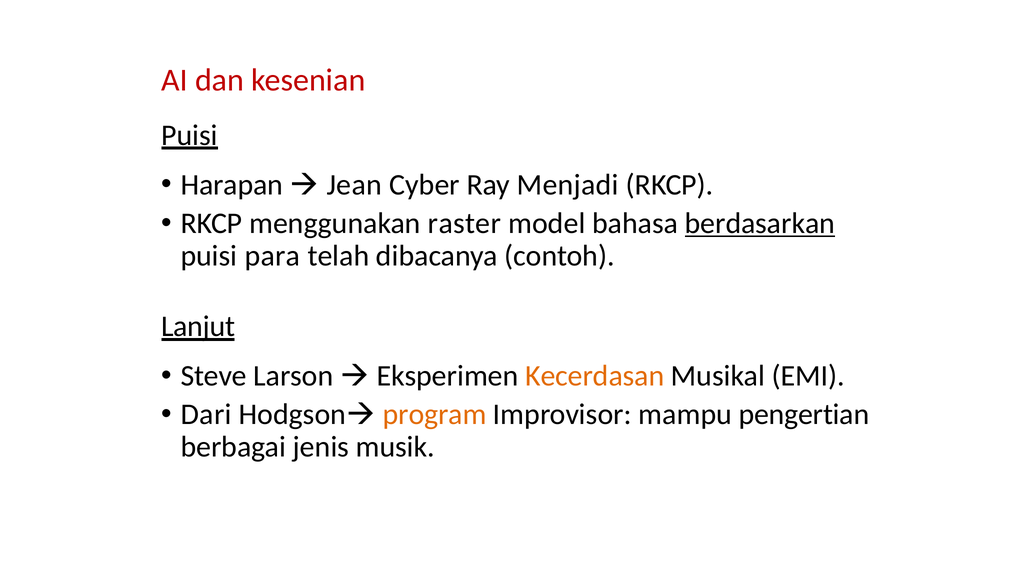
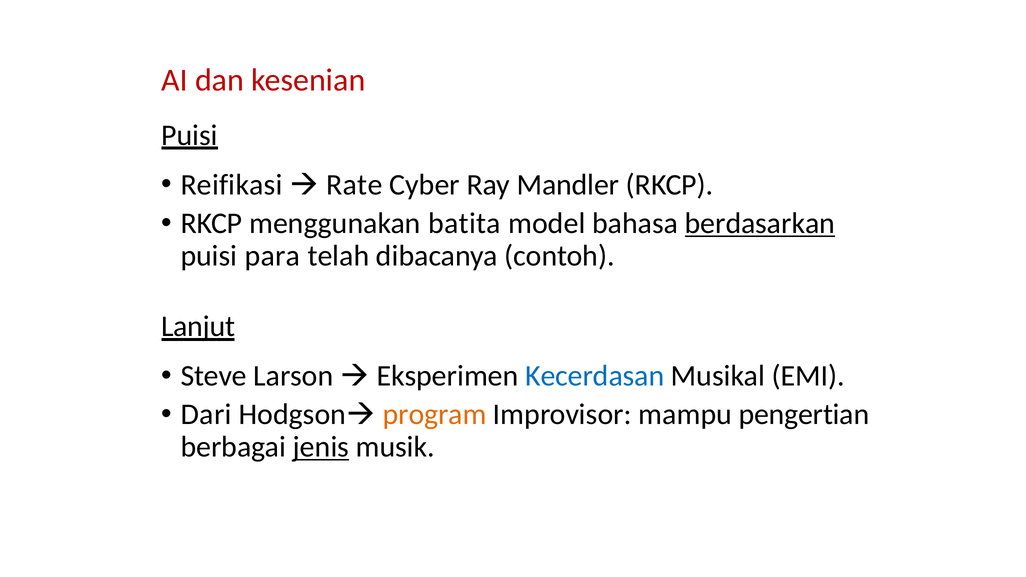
Harapan: Harapan -> Reifikasi (232, 185)
Jean: Jean -> Rate (354, 185)
Menjadi: Menjadi -> Mandler (568, 185)
raster: raster -> batita (464, 223)
Kecerdasan colour: orange -> blue (595, 376)
jenis underline: none -> present (321, 447)
